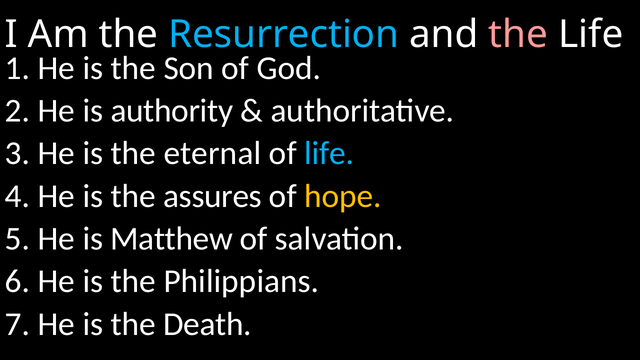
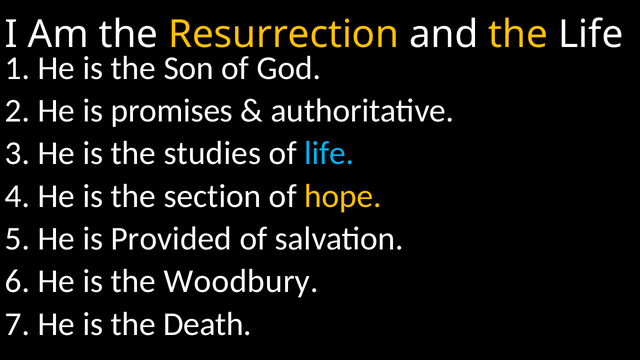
Resurrection colour: light blue -> yellow (284, 35)
the colour: pink -> yellow (518, 35)
authority: authority -> promises (172, 111)
eternal: eternal -> studies (212, 153)
assures: assures -> section (212, 196)
Matthew: Matthew -> Provided (171, 239)
Philippians: Philippians -> Woodbury (241, 281)
